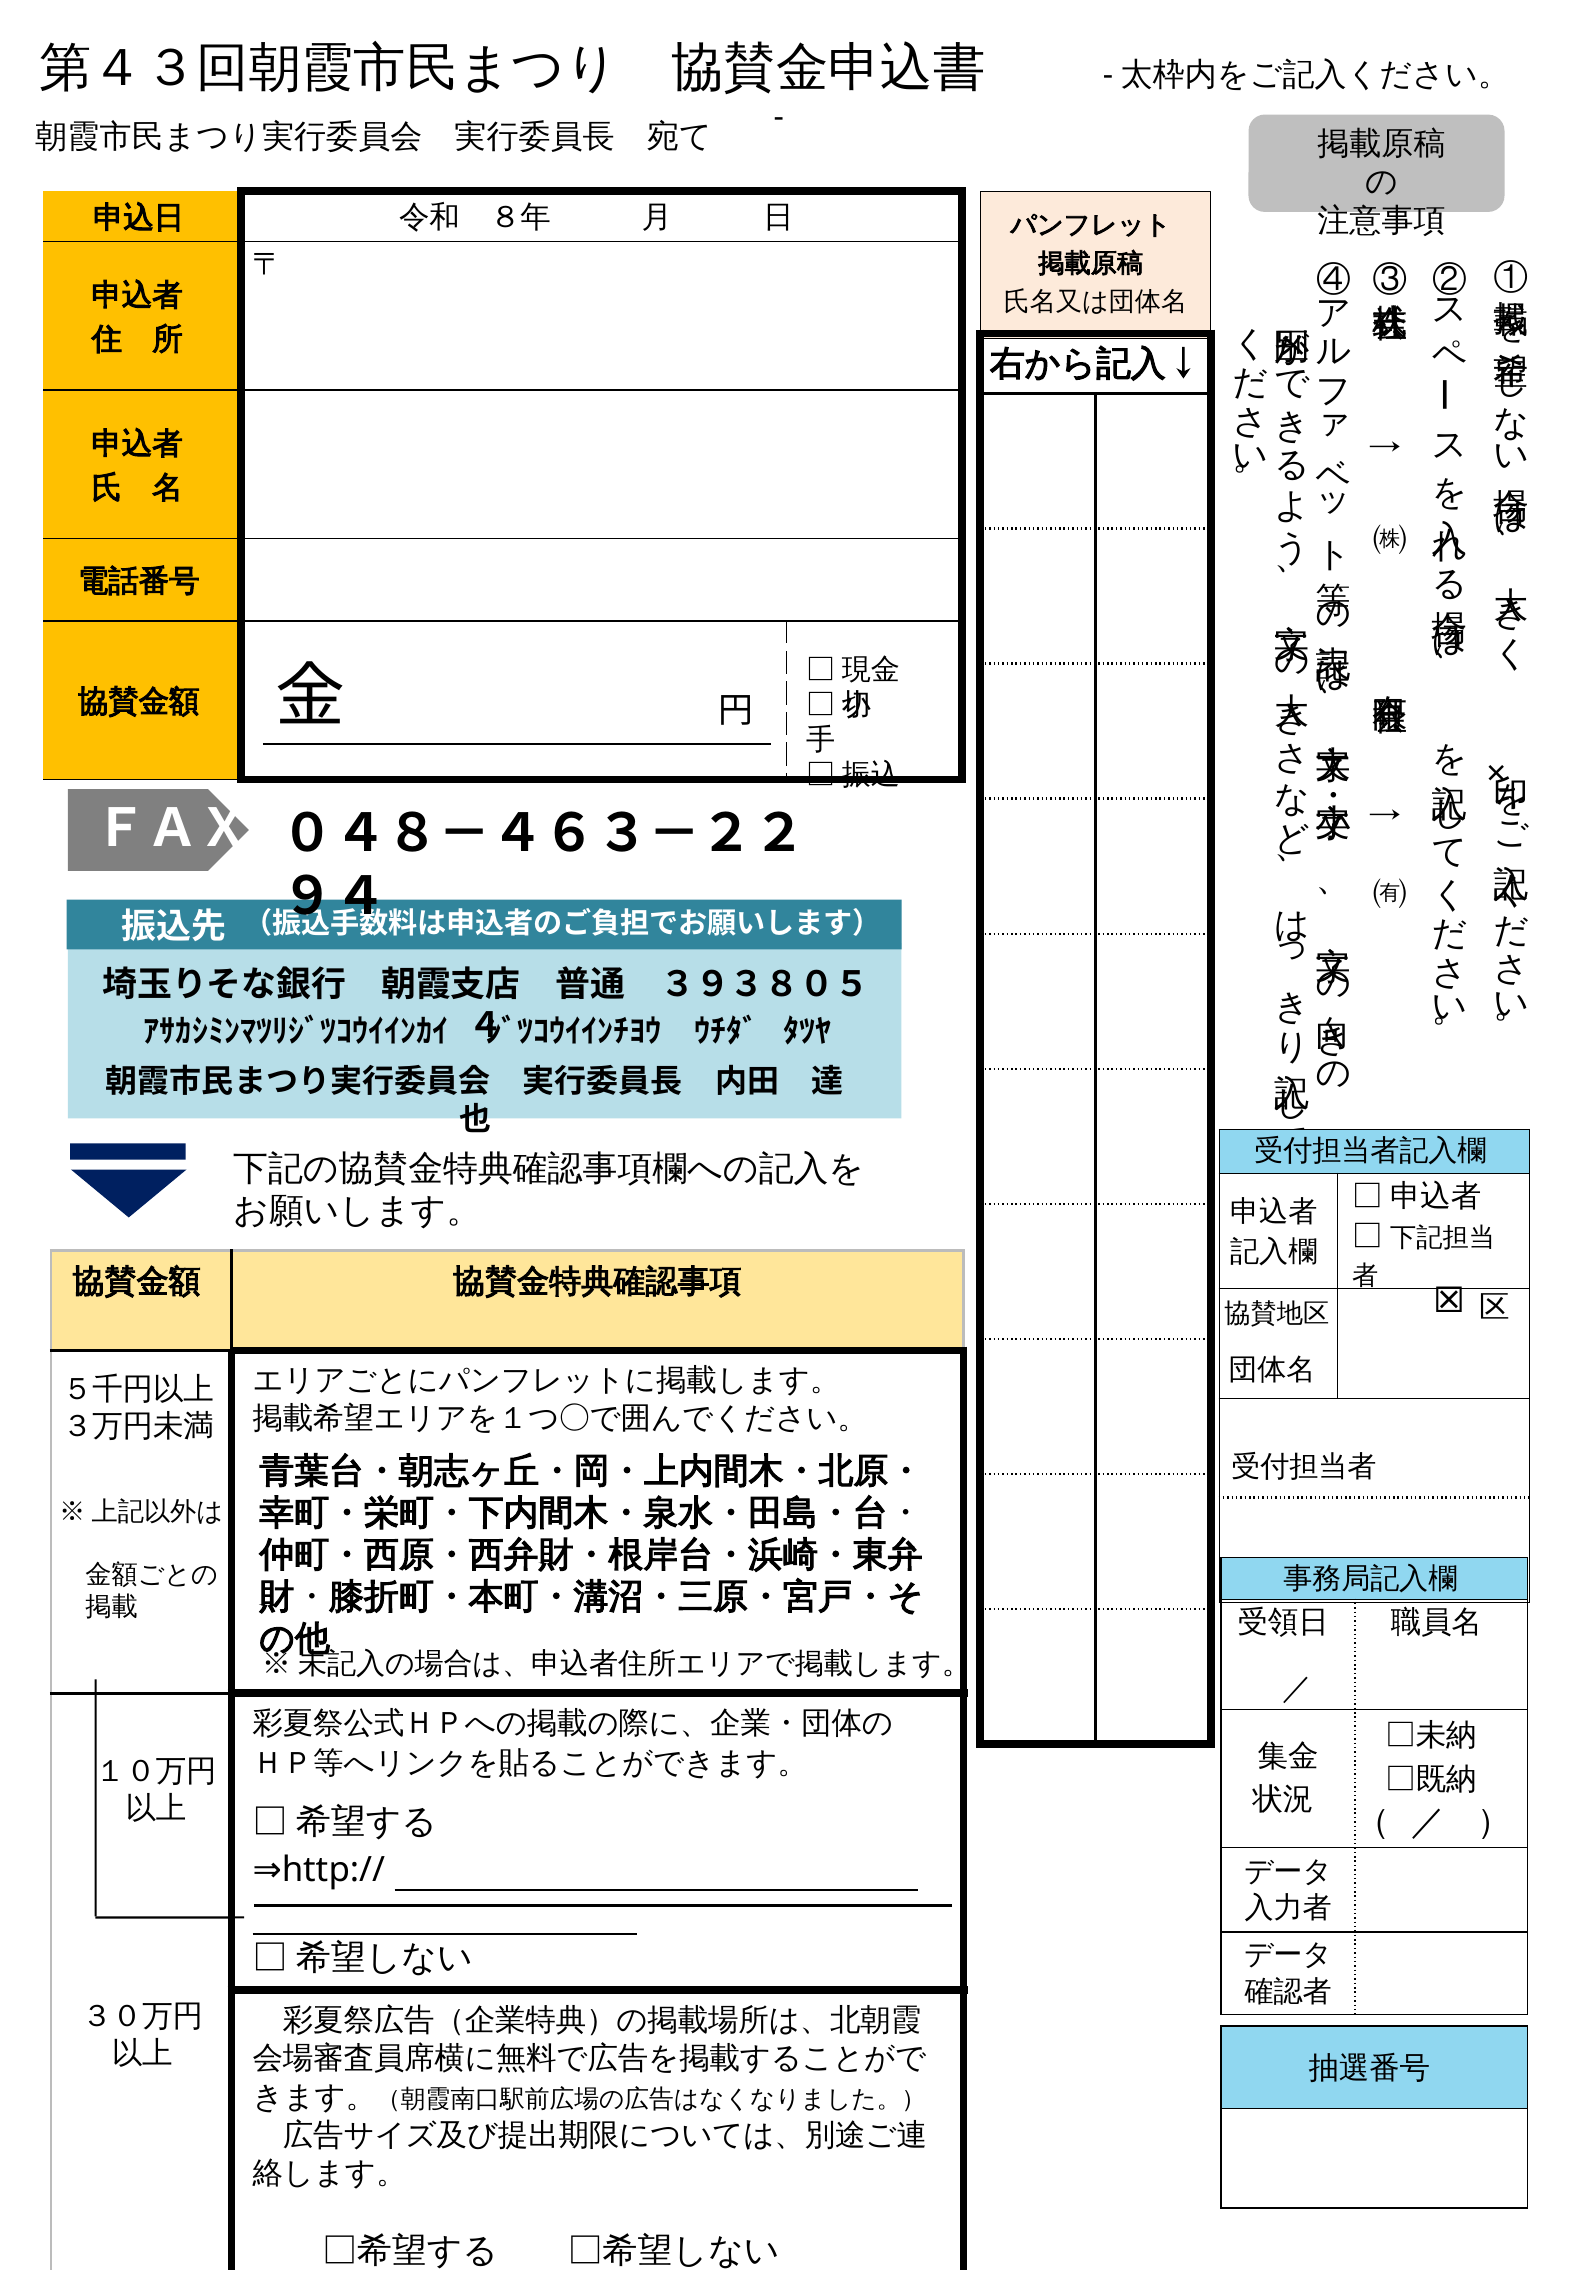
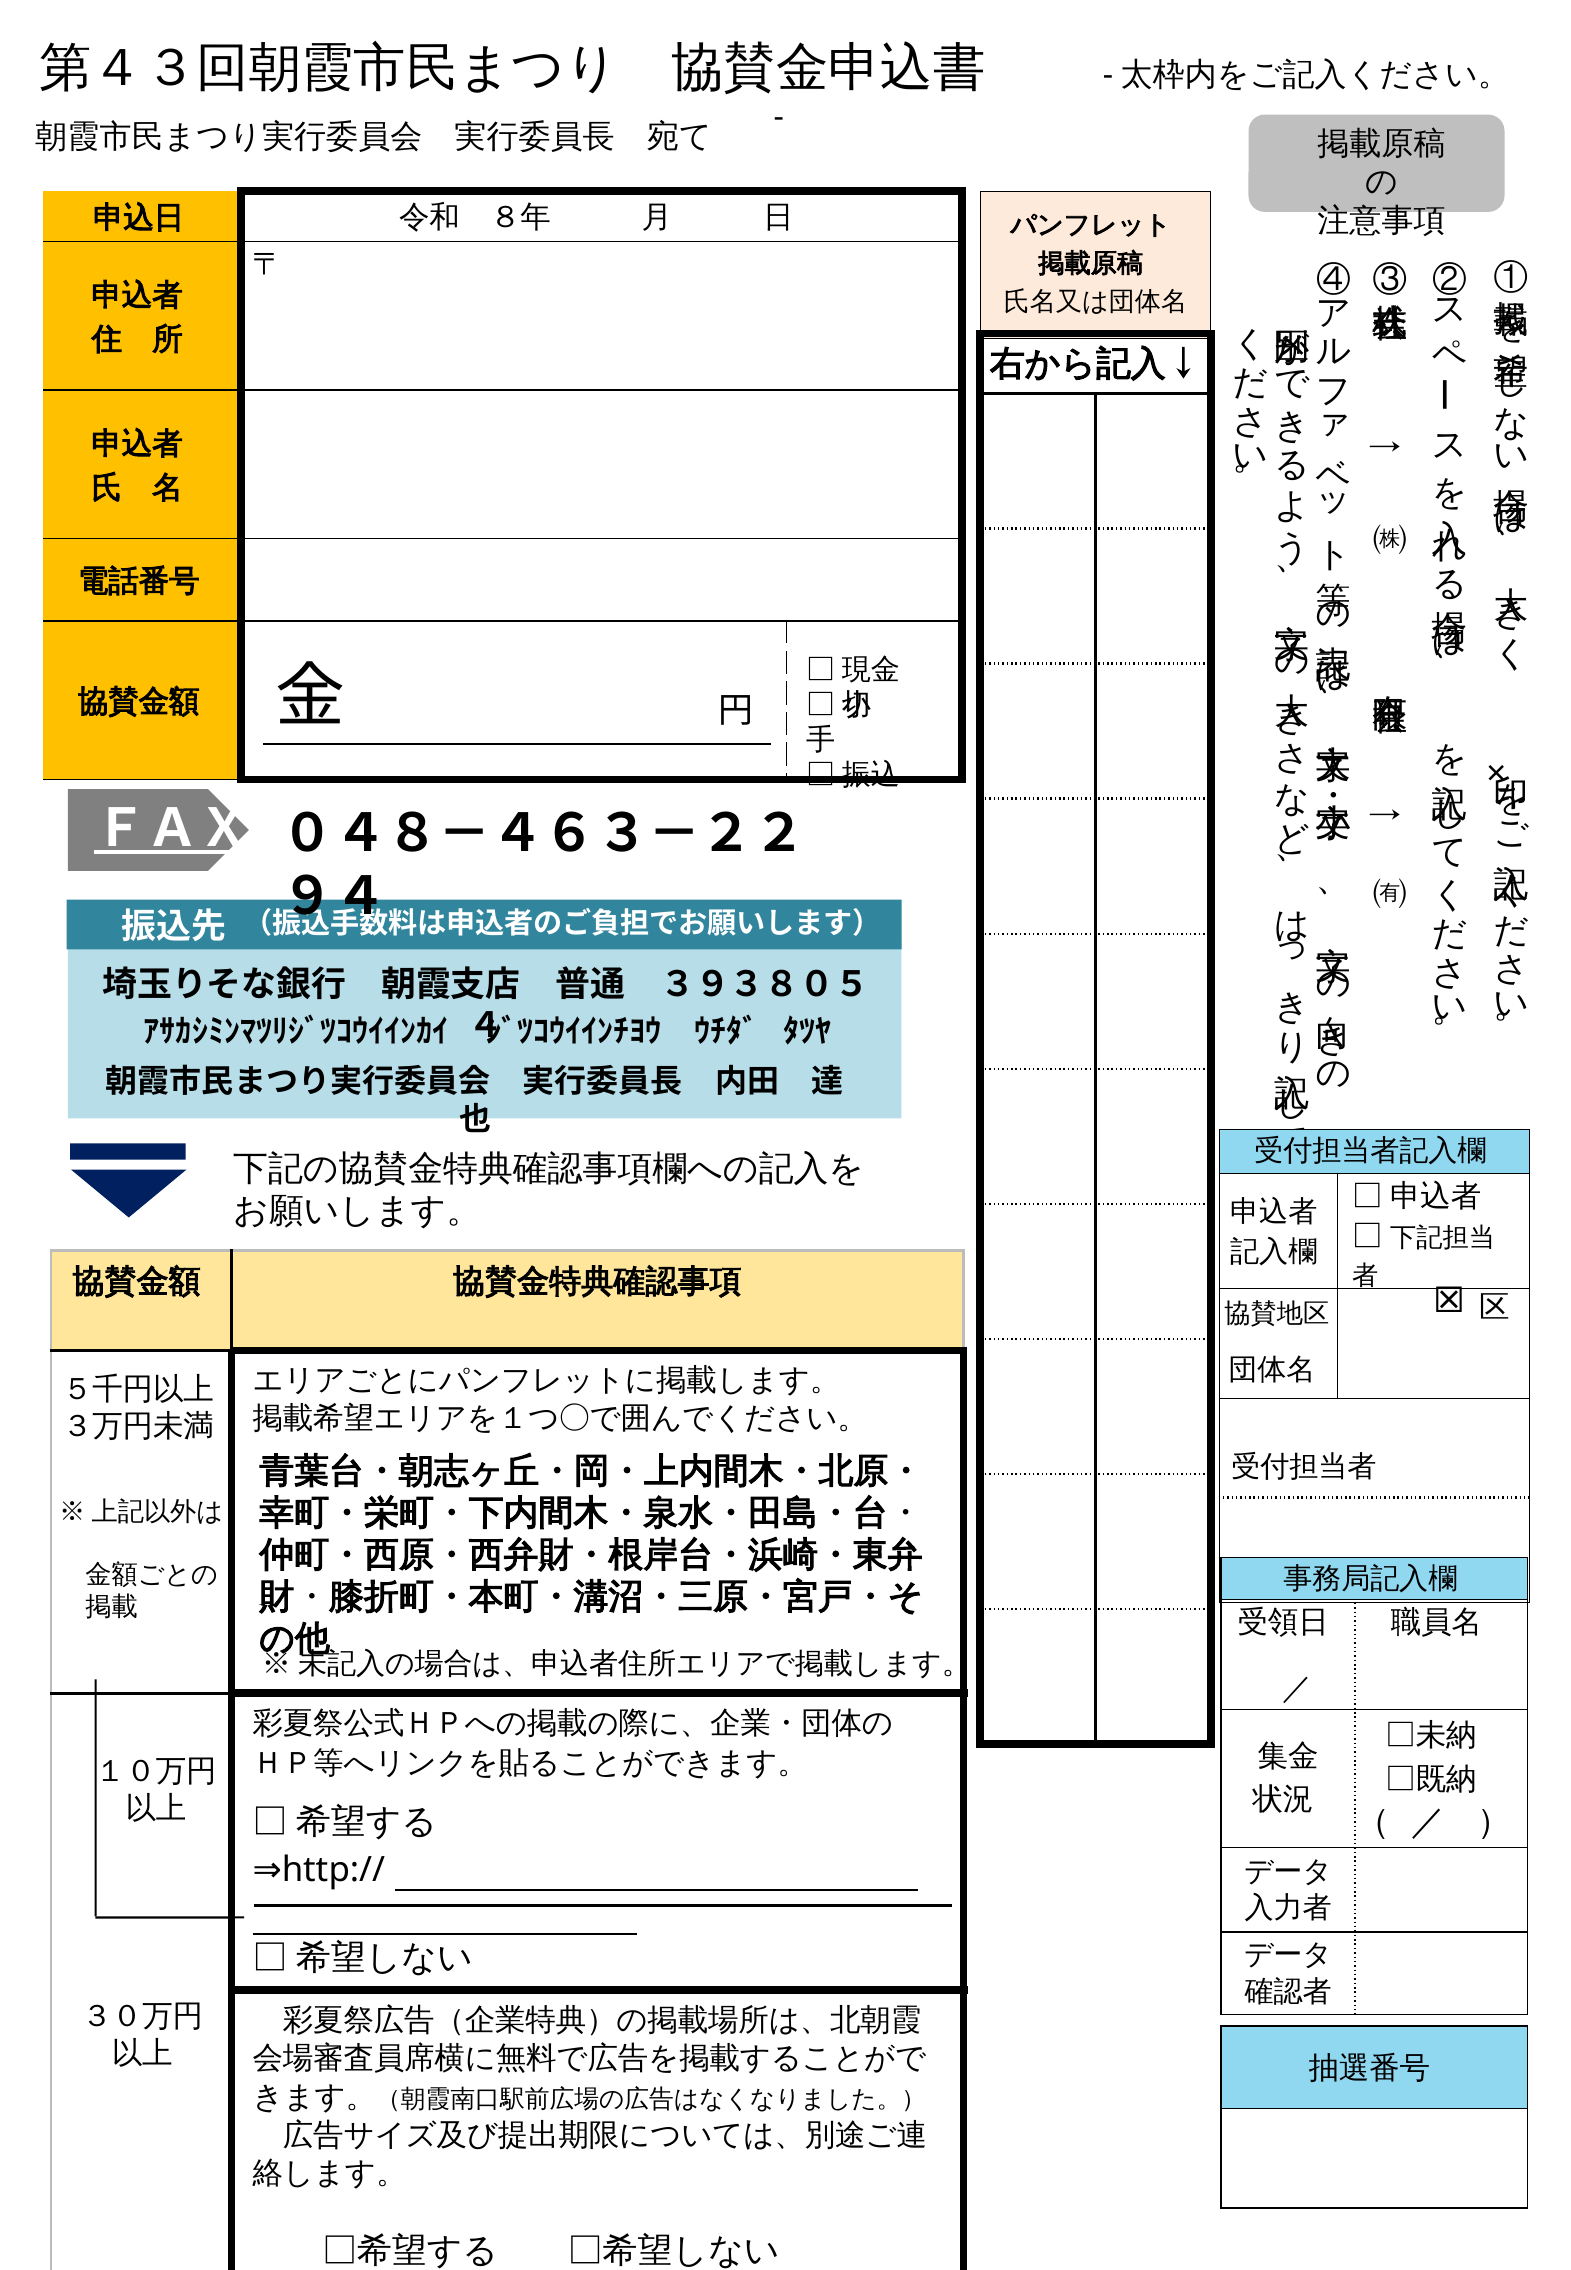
ＦＡＸ underline: none -> present (173, 829)
